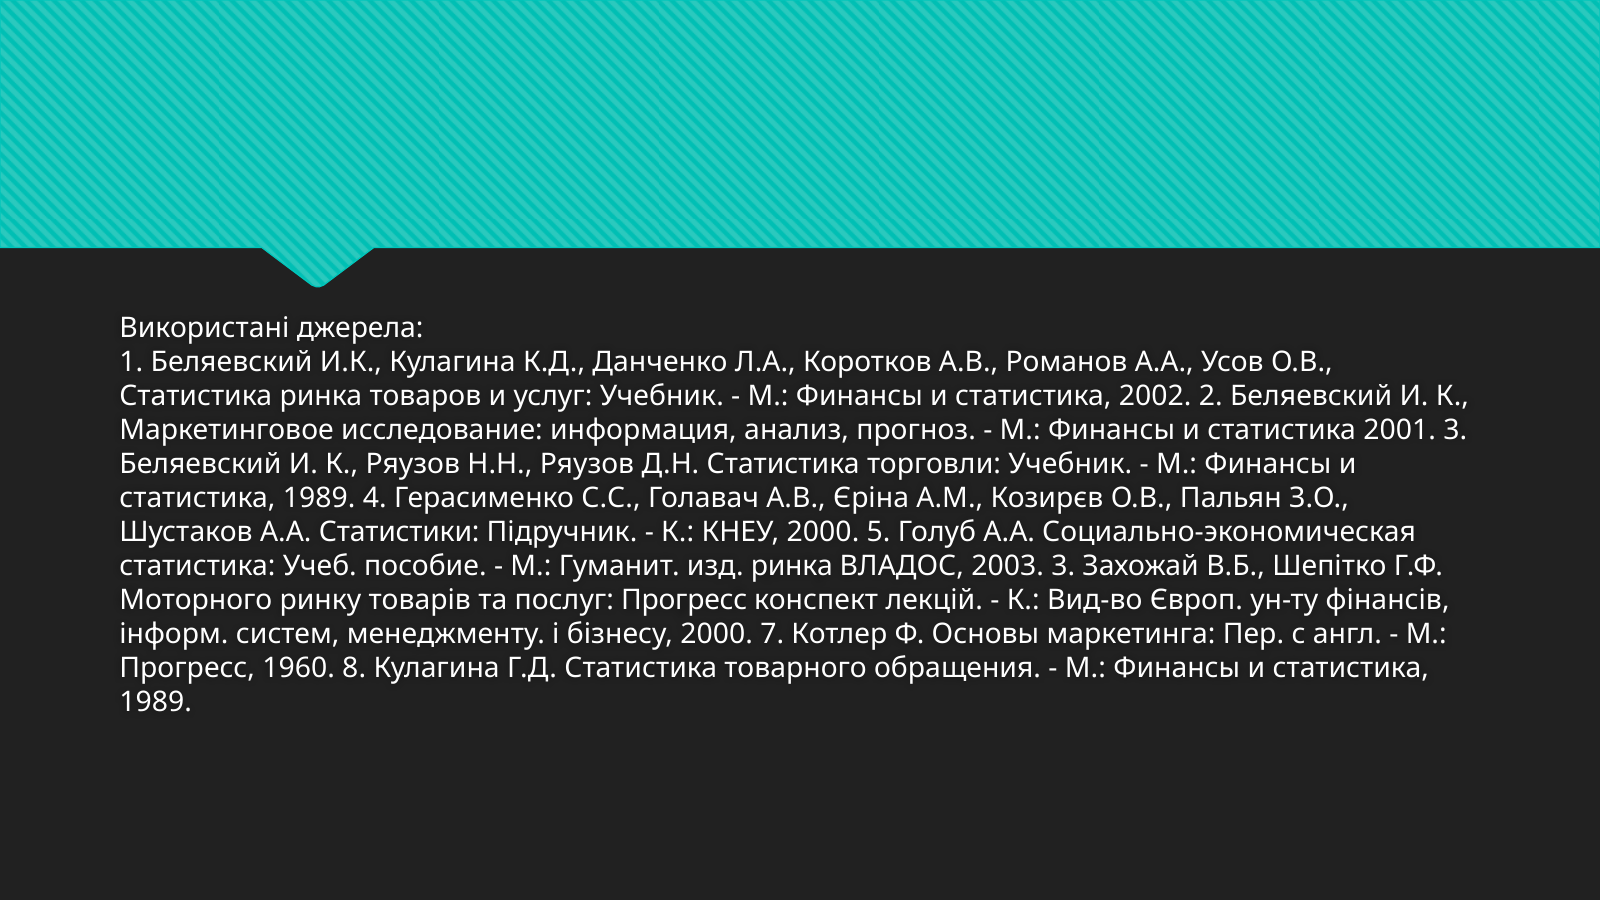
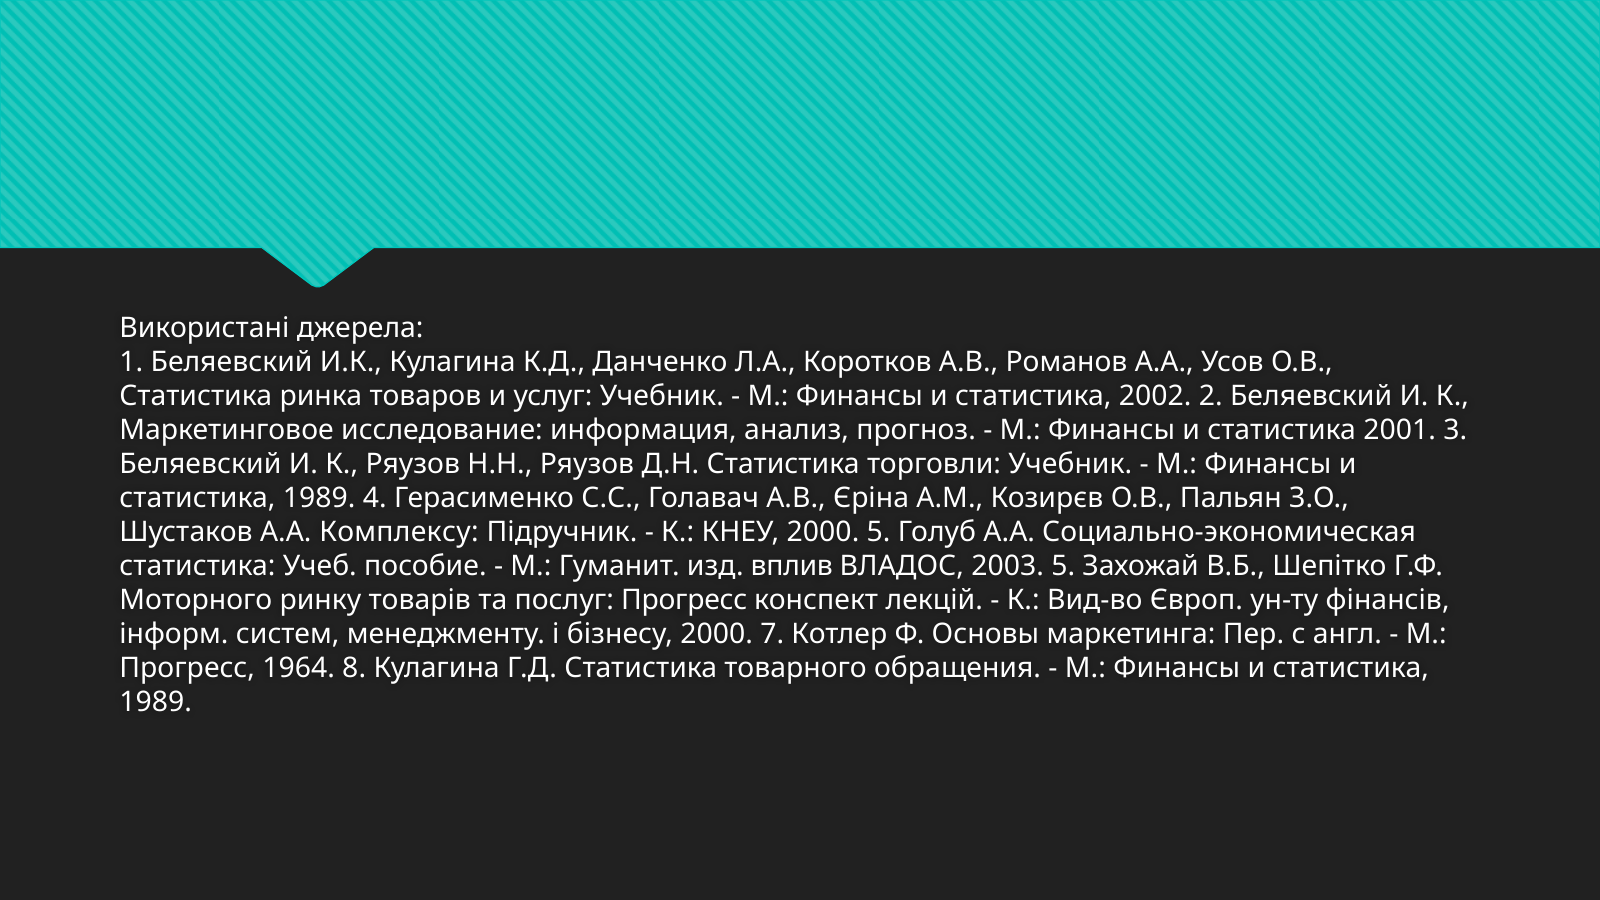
Статистики: Статистики -> Комплексу (399, 532)
изд ринка: ринка -> вплив (792, 566)
2003 3: 3 -> 5 (1063, 566)
1960: 1960 -> 1964 (299, 668)
